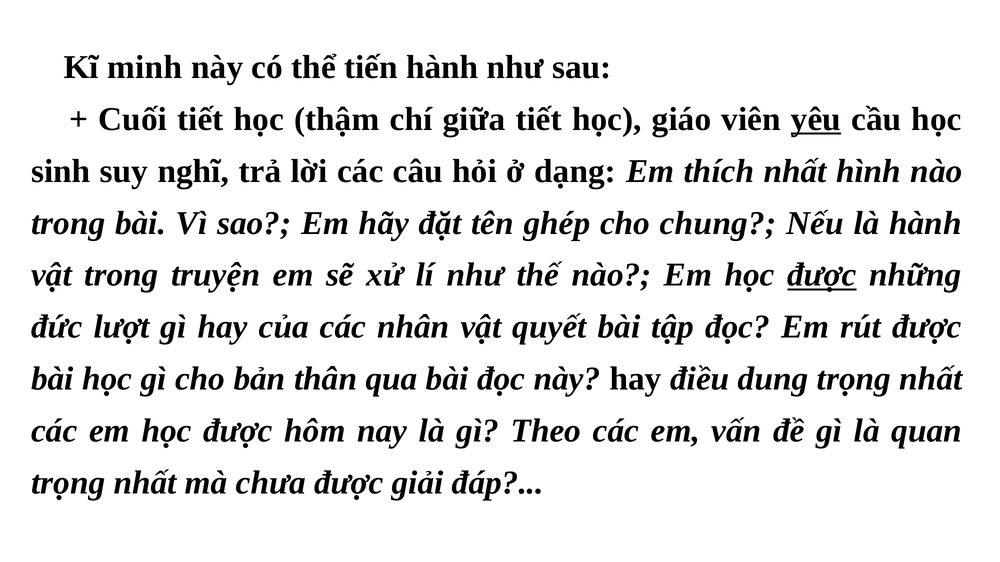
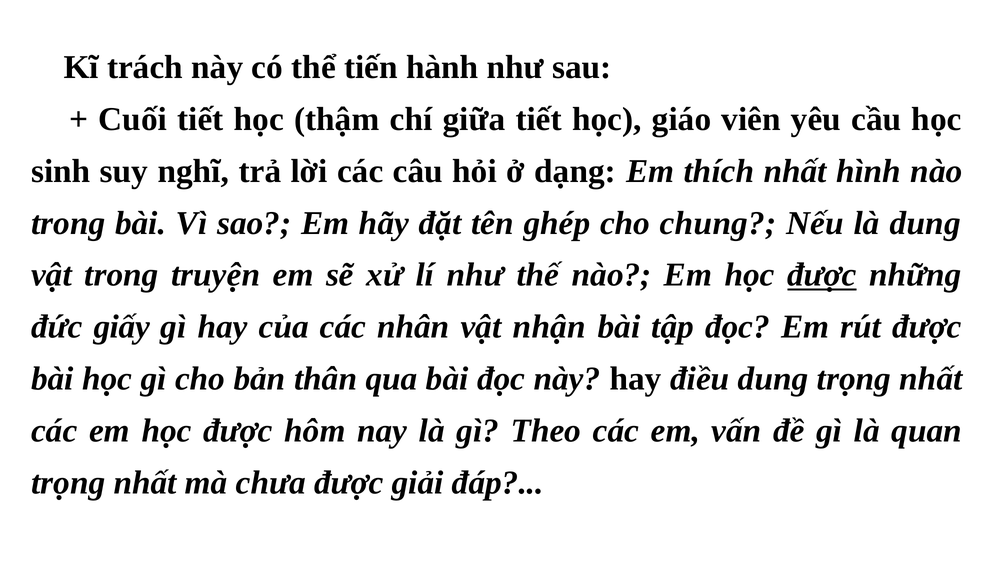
minh: minh -> trách (145, 67)
yêu underline: present -> none (816, 119)
là hành: hành -> dung (925, 223)
lượt: lượt -> giấy (122, 327)
quyết: quyết -> nhận (549, 327)
